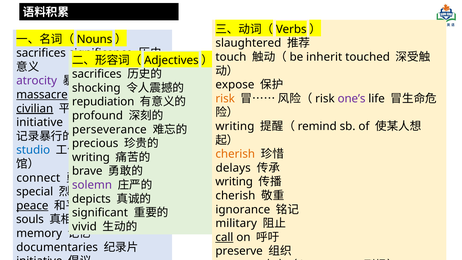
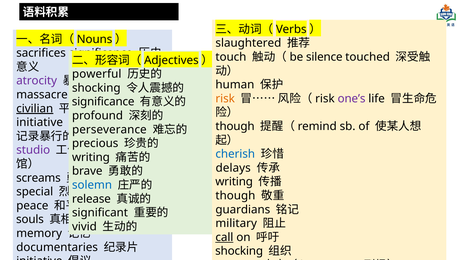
inherit: inherit -> silence (324, 57)
sacrifices: sacrifices -> powerful (97, 74)
expose: expose -> human (235, 85)
massacre underline: present -> none (42, 95)
repudiation: repudiation -> significance (103, 102)
writing: writing -> though (235, 126)
studio colour: blue -> purple (33, 150)
cherish colour: orange -> blue (235, 154)
connect: connect -> screams (38, 178)
solemn colour: purple -> blue (92, 185)
cherish: cherish -> though (235, 196)
depicts: depicts -> release (91, 199)
peace underline: present -> none (32, 205)
ignorance: ignorance -> guardians (243, 209)
preserve: preserve -> shocking (239, 251)
